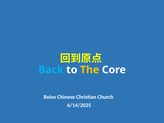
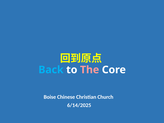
The colour: yellow -> pink (90, 70)
